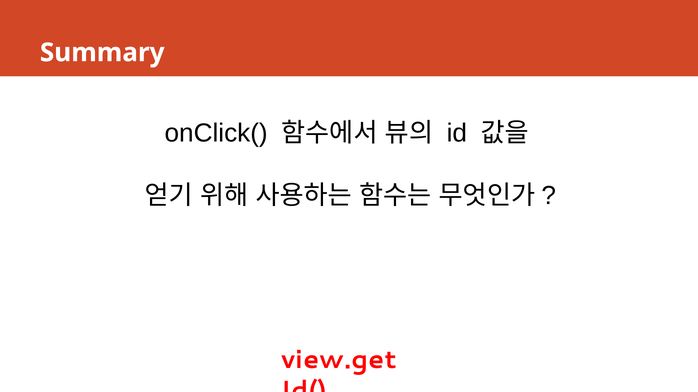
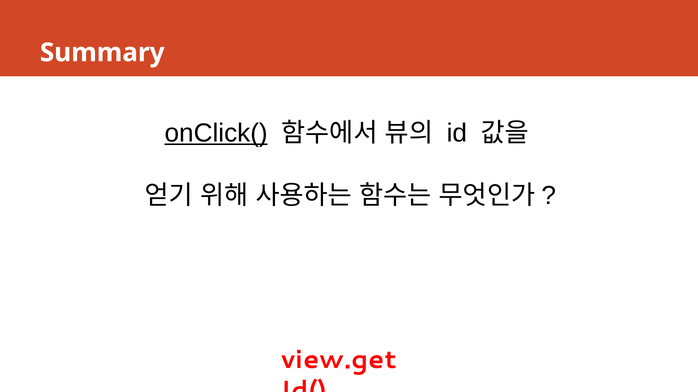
onClick( underline: none -> present (216, 133)
